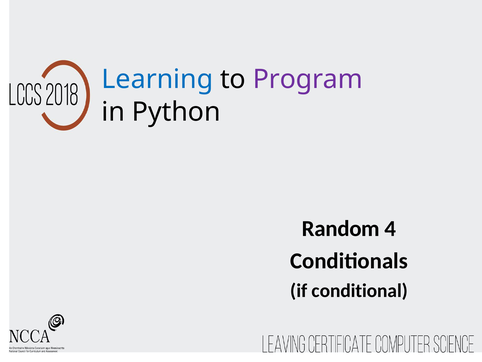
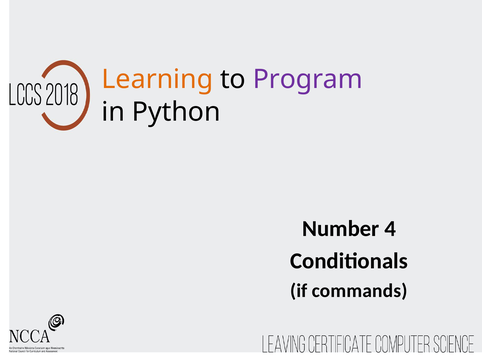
Learning colour: blue -> orange (157, 79)
Random: Random -> Number (341, 228)
conditional: conditional -> commands (360, 290)
